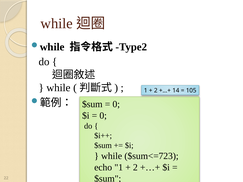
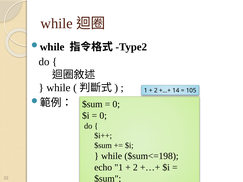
$sum<=723: $sum<=723 -> $sum<=198 (151, 156)
